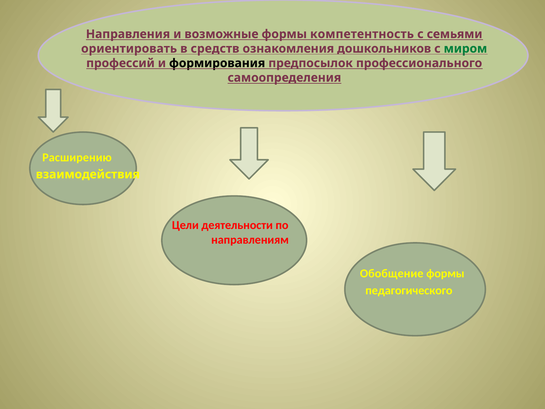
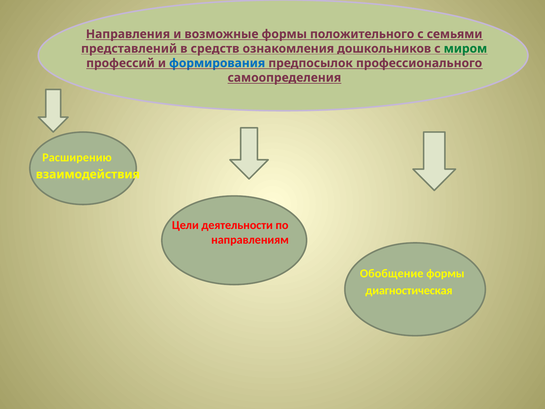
компетентность: компетентность -> положительного (362, 34)
ориентировать: ориентировать -> представлений (129, 49)
формирования colour: black -> blue (217, 63)
педагогического: педагогического -> диагностическая (409, 290)
